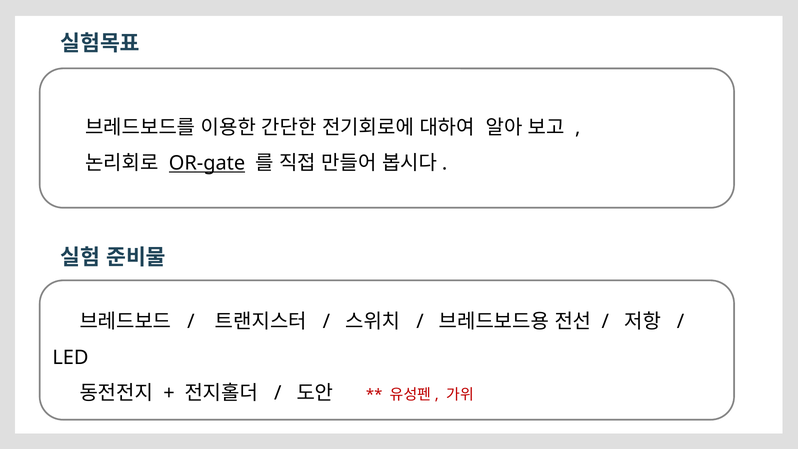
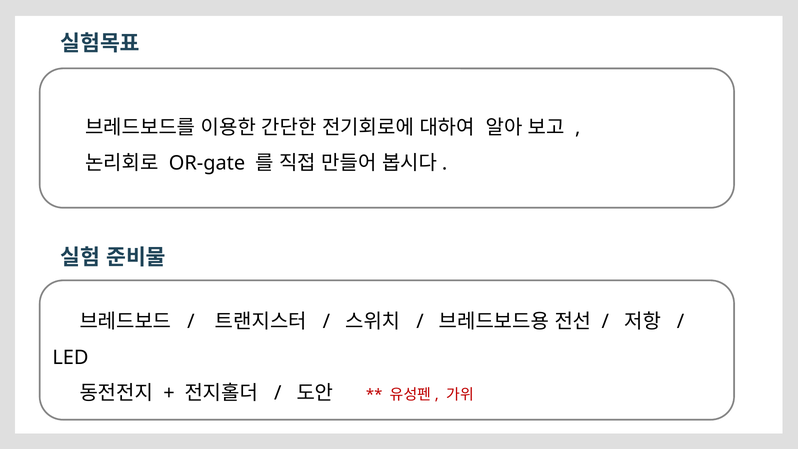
OR-gate underline: present -> none (207, 163)
